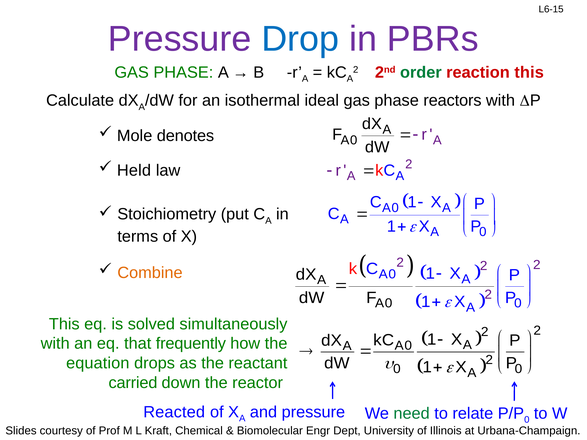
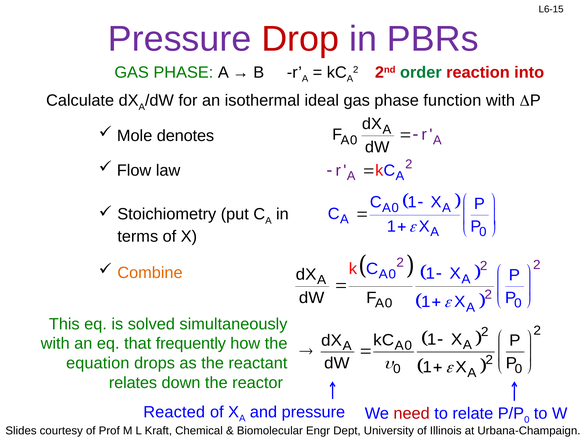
Drop colour: blue -> red (300, 39)
reaction this: this -> into (529, 73)
reactors: reactors -> function (452, 101)
Held: Held -> Flow (134, 170)
carried: carried -> relates (133, 383)
need colour: green -> red (412, 414)
